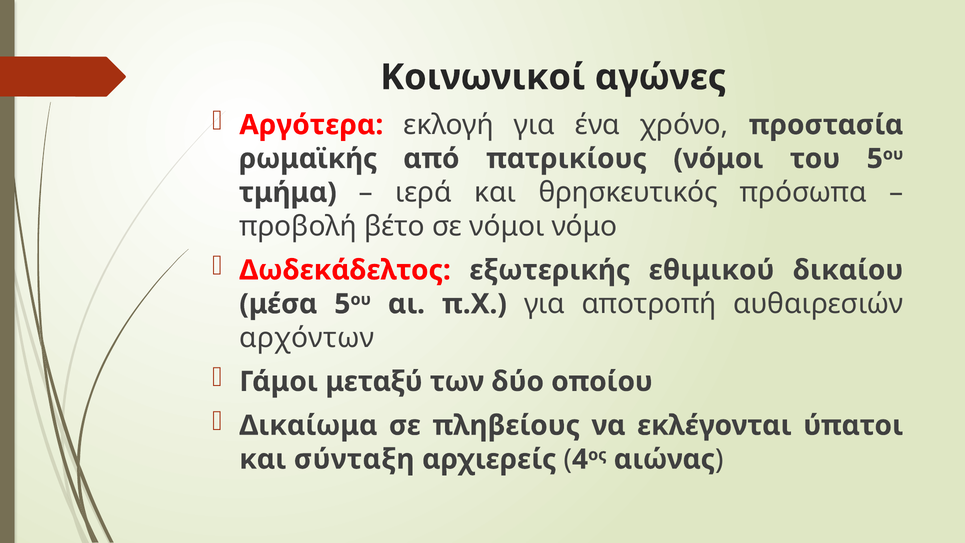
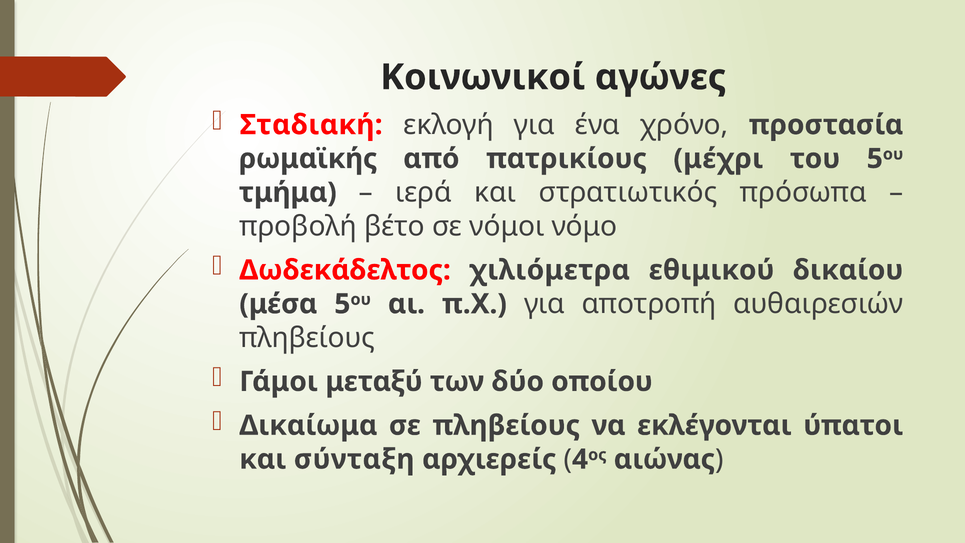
Αργότερα: Αργότερα -> Σταδιακή (311, 125)
πατρικίους νόμοι: νόμοι -> μέχρι (718, 159)
θρησκευτικός: θρησκευτικός -> στρατιωτικός (628, 192)
εξωτερικής: εξωτερικής -> χιλιόμετρα (550, 270)
αρχόντων: αρχόντων -> πληβείους (307, 338)
